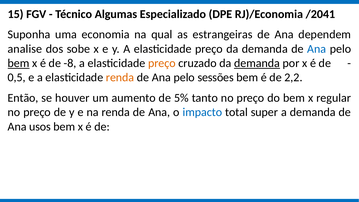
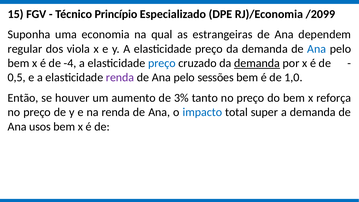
Algumas: Algumas -> Princípio (116, 14)
/2041: /2041 -> /2099 (320, 14)
analise: analise -> regular (25, 49)
sobe: sobe -> viola (78, 49)
bem underline: present -> none (19, 63)
-8: -8 -> -4 (70, 63)
preço colour: orange -> blue (162, 63)
renda colour: orange -> purple (120, 78)
2,2: 2,2 -> 1,0 (293, 78)
5%: 5% -> 3% (181, 98)
regular: regular -> reforça (334, 98)
